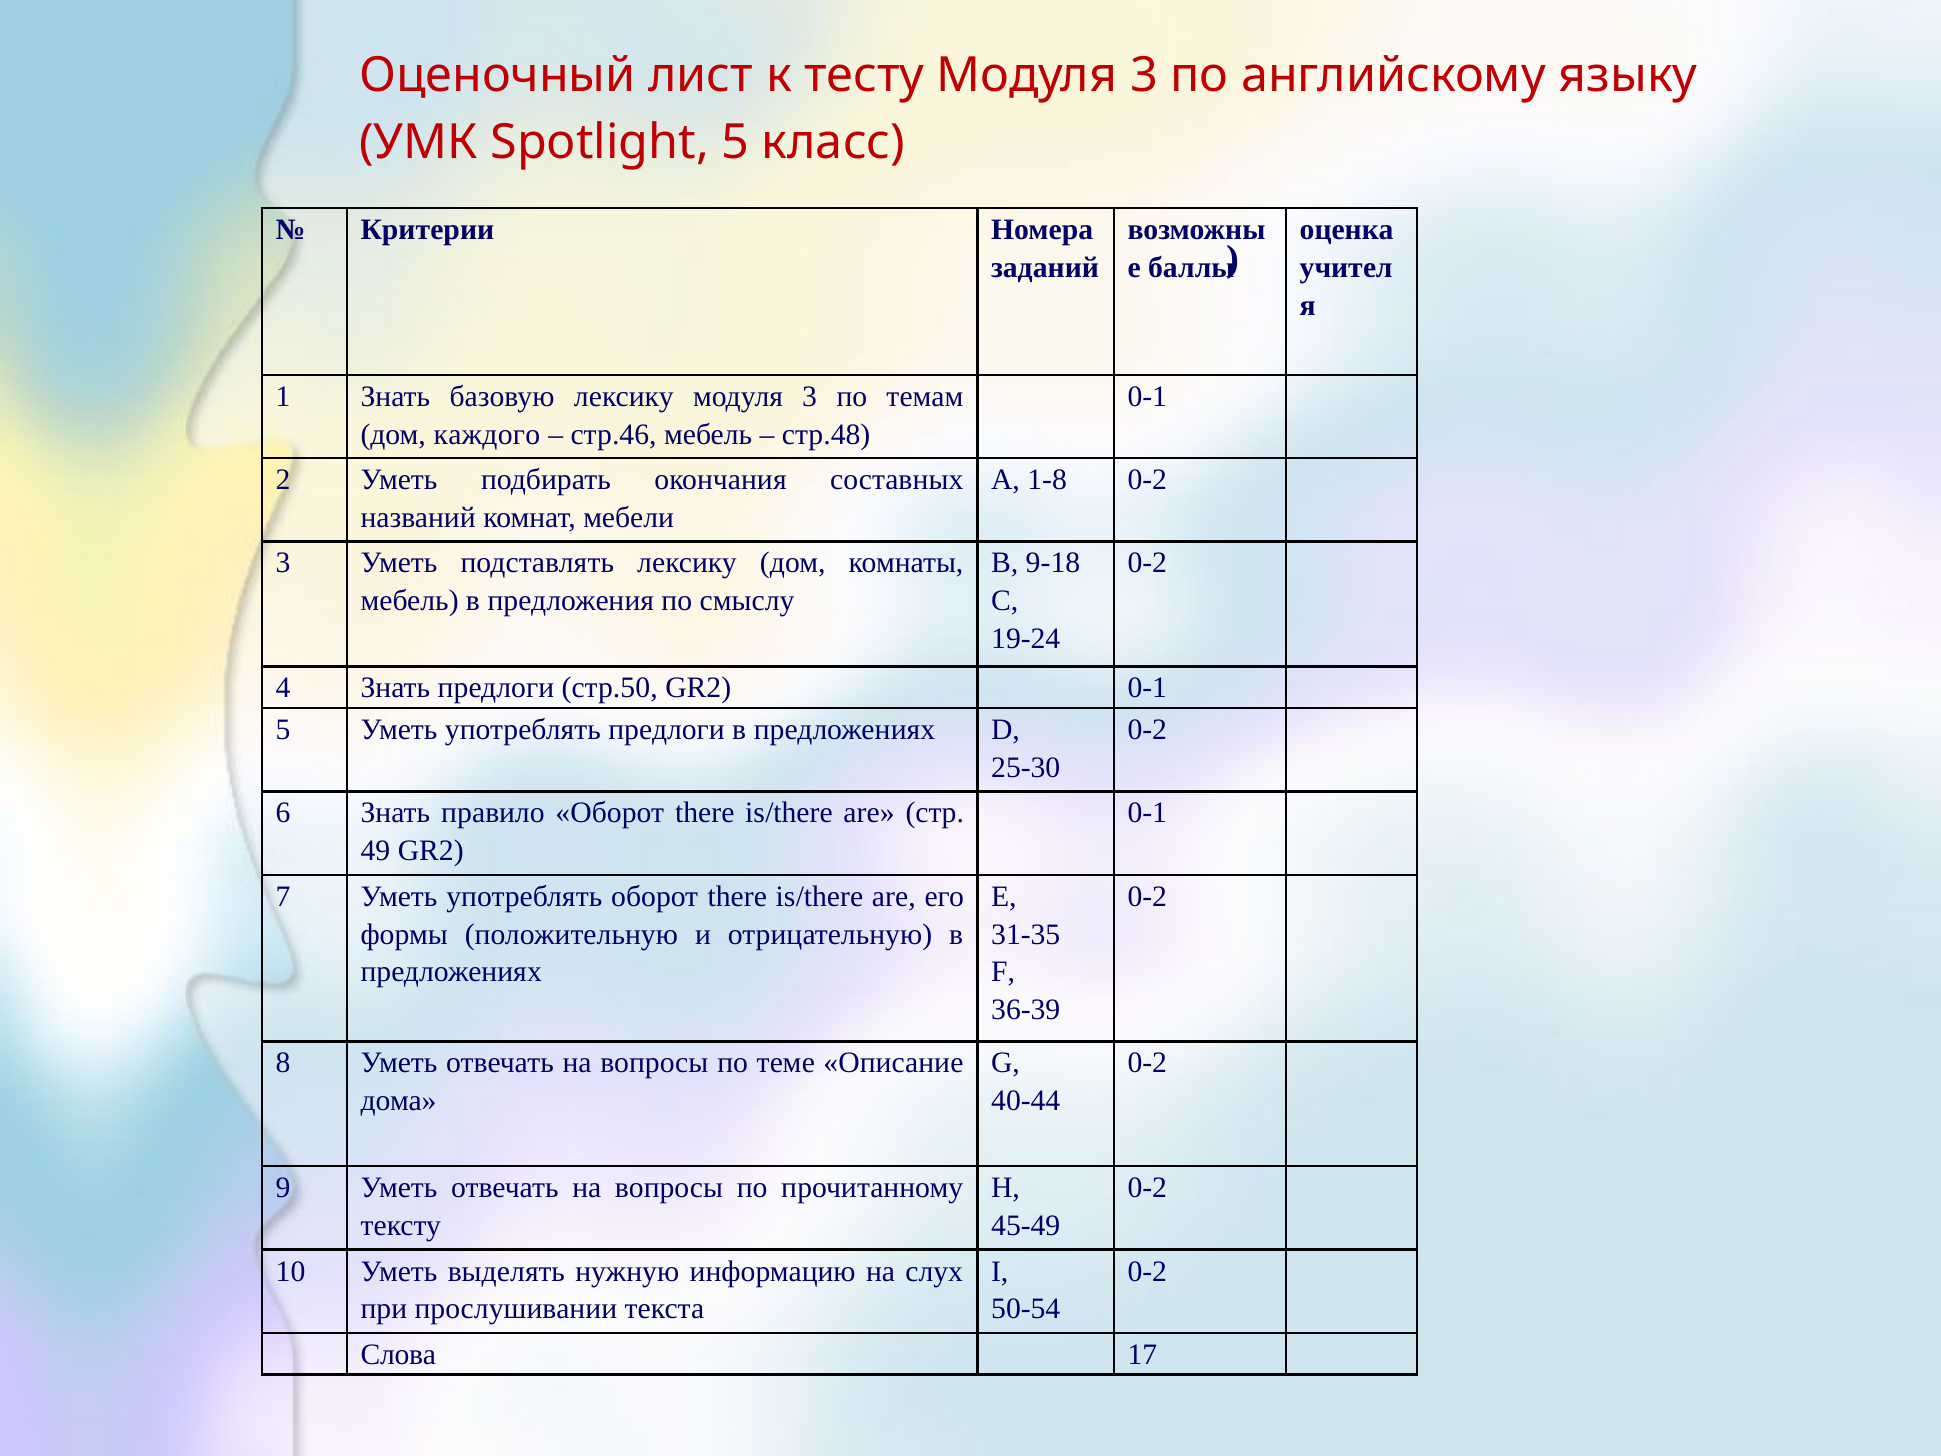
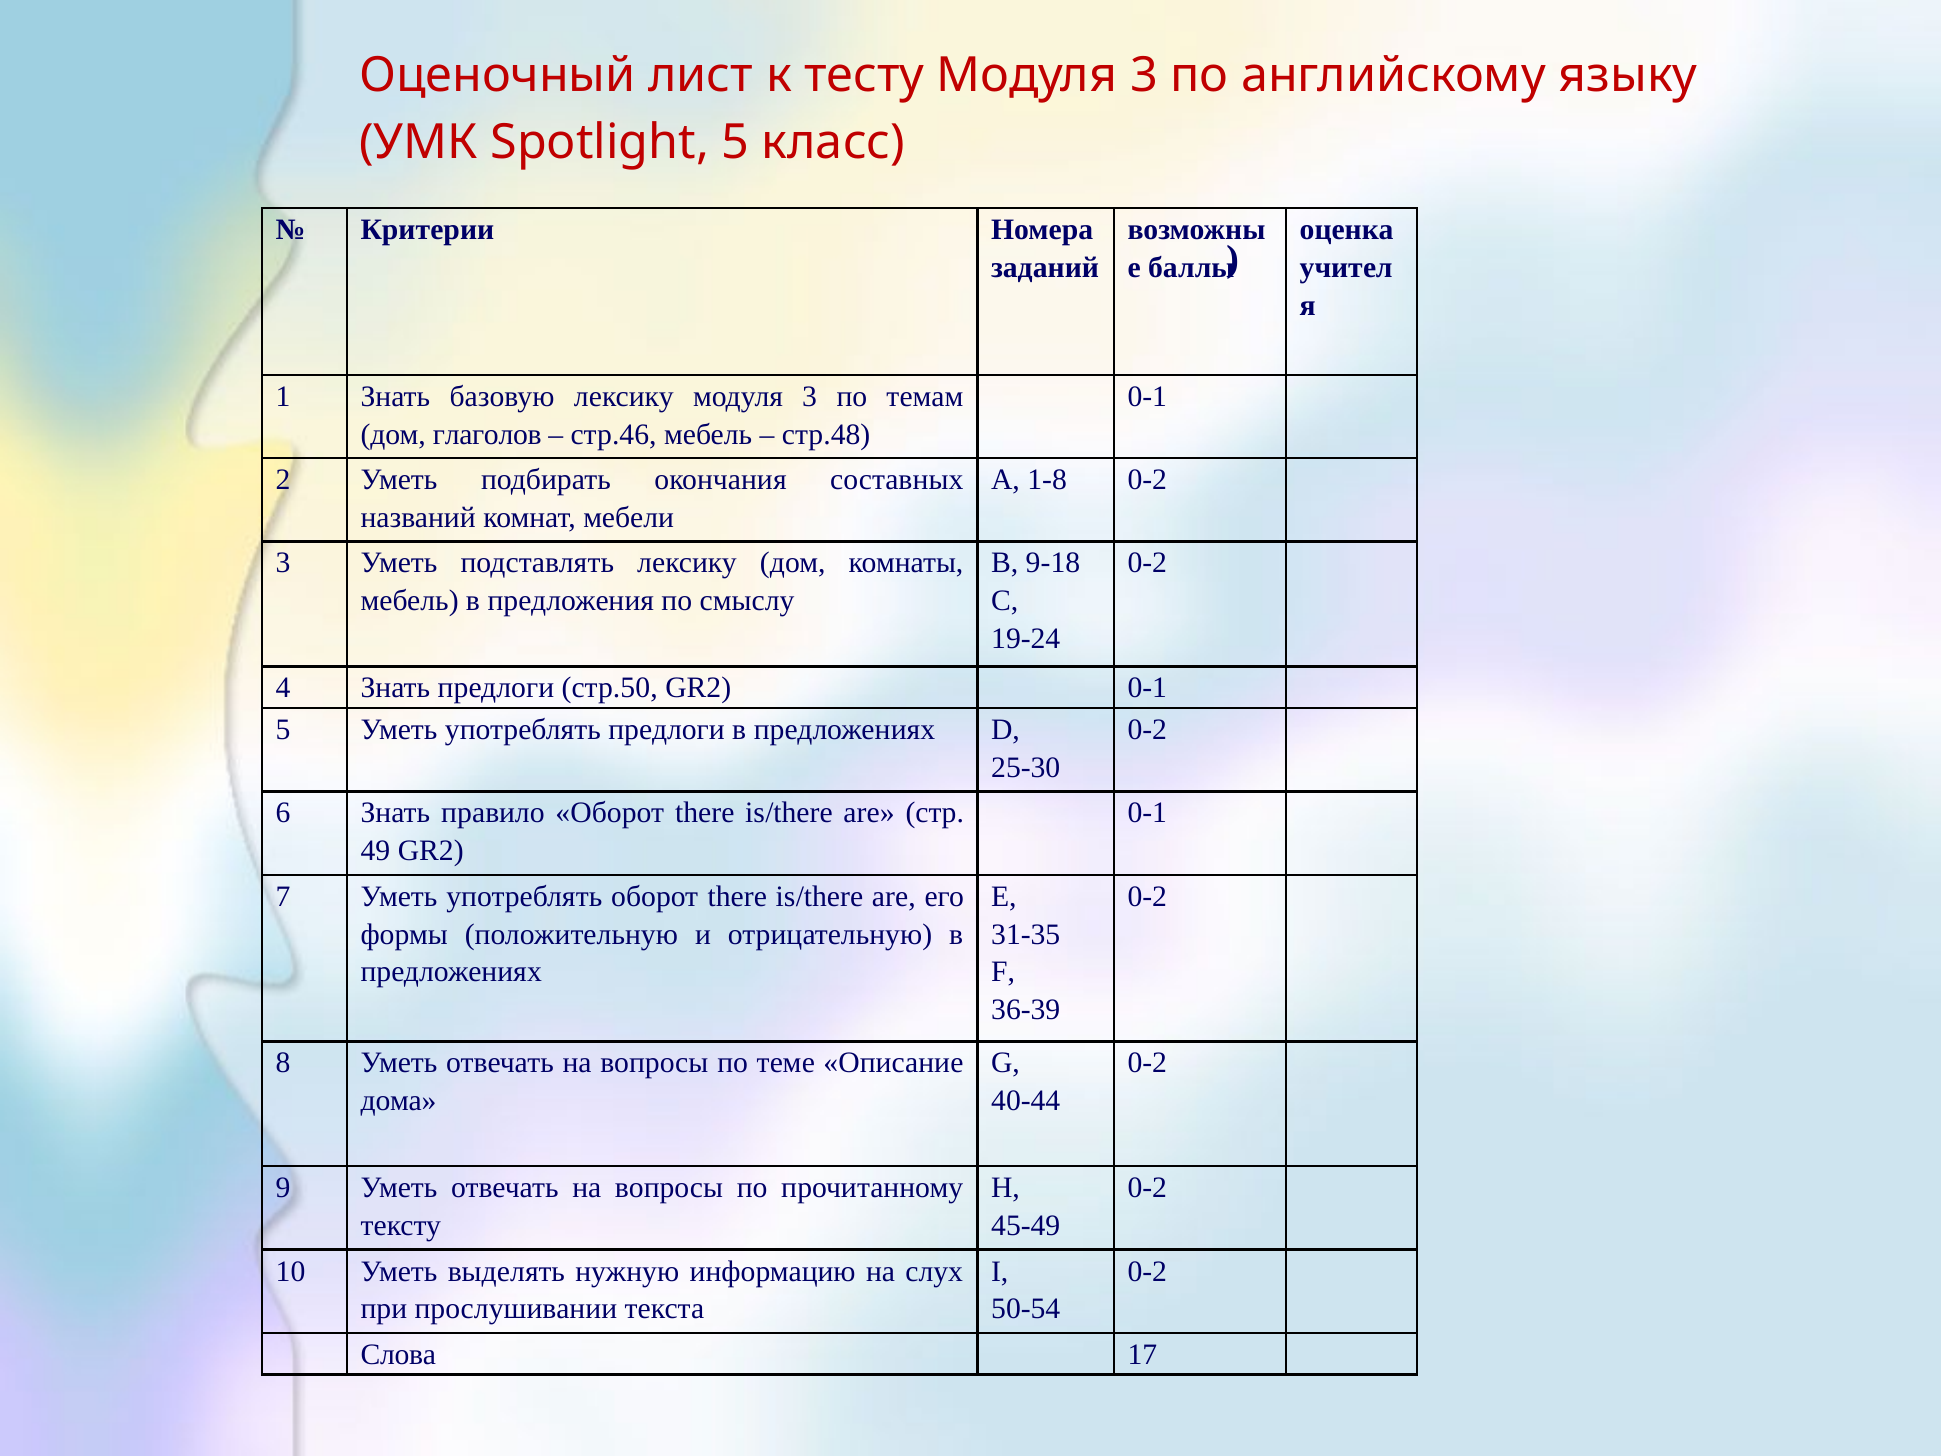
каждого: каждого -> глаголов (487, 434)
